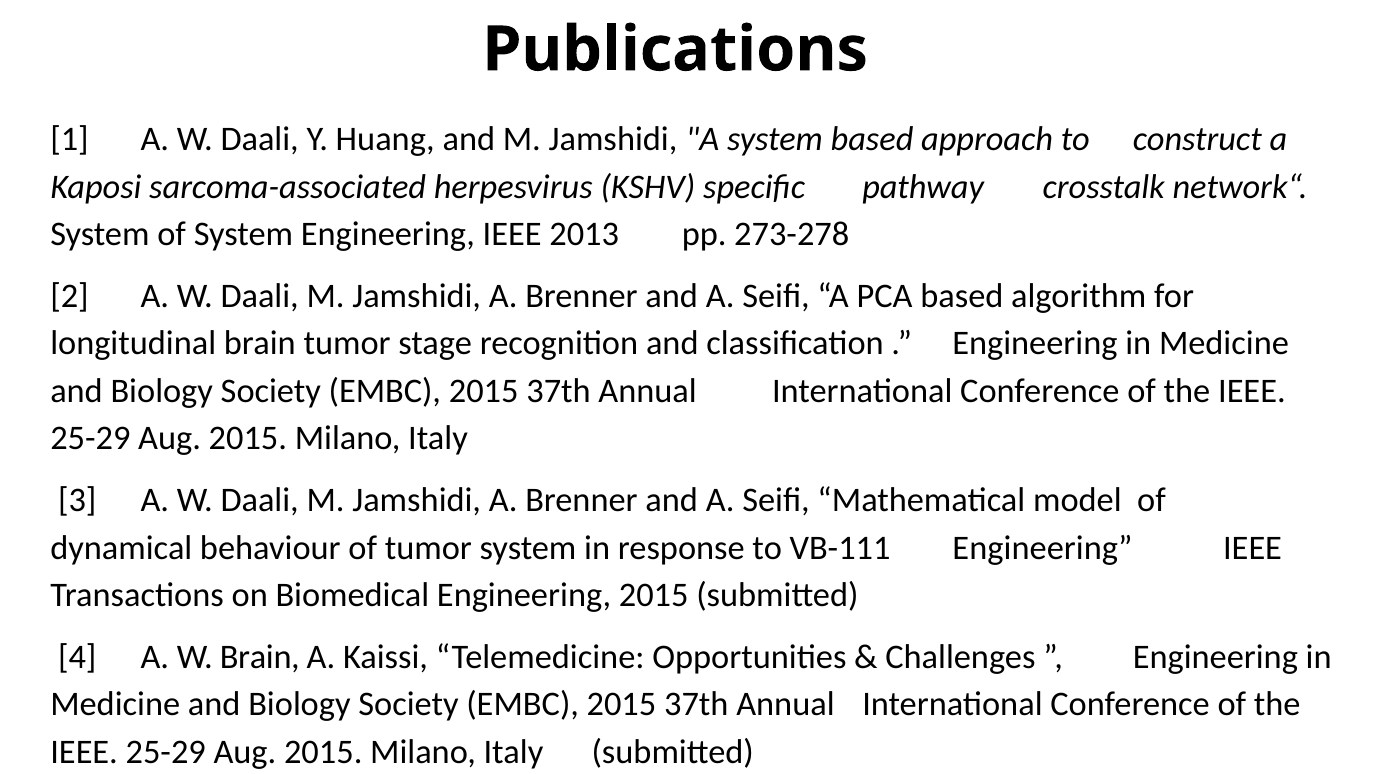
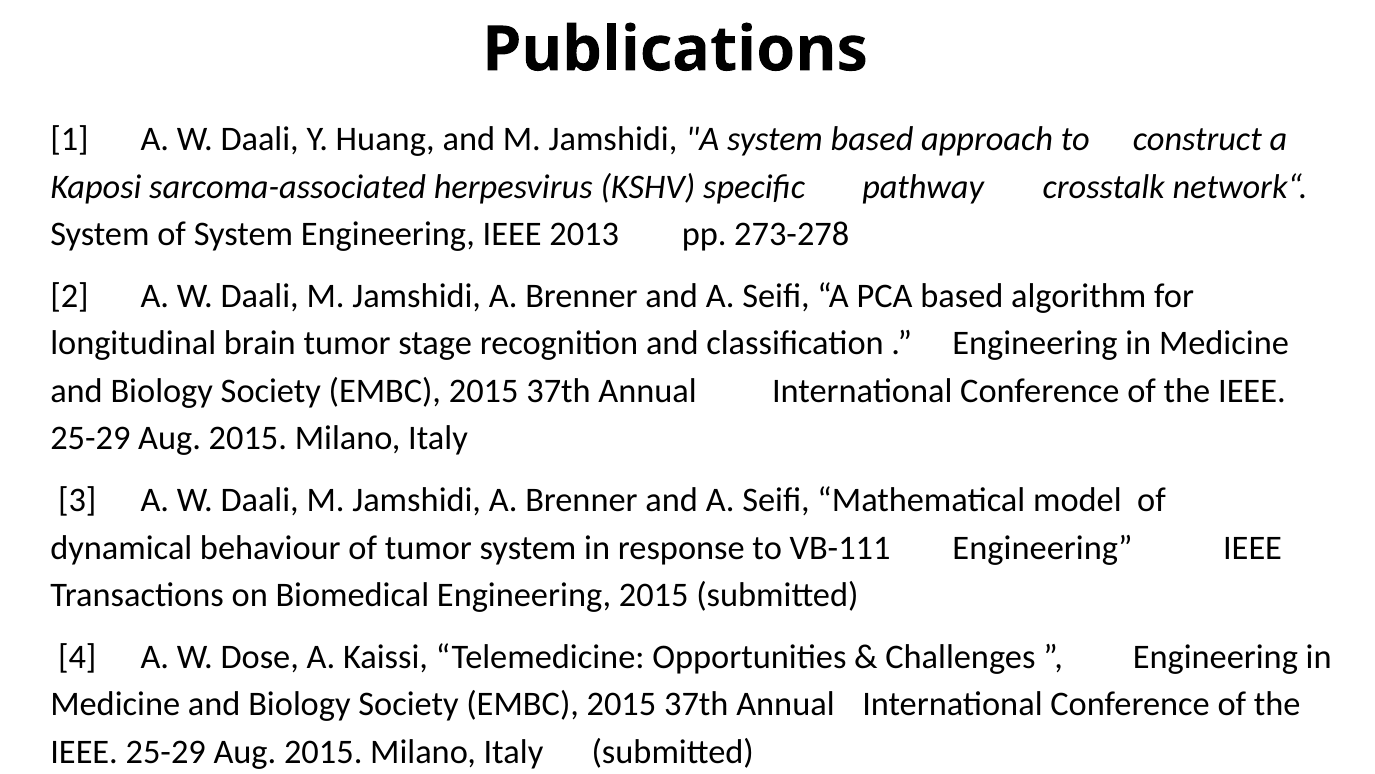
W Brain: Brain -> Dose (260, 656)
